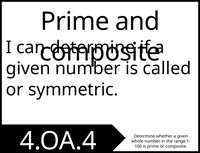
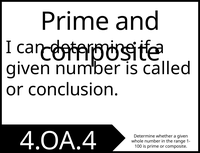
symmetric: symmetric -> conclusion (73, 89)
